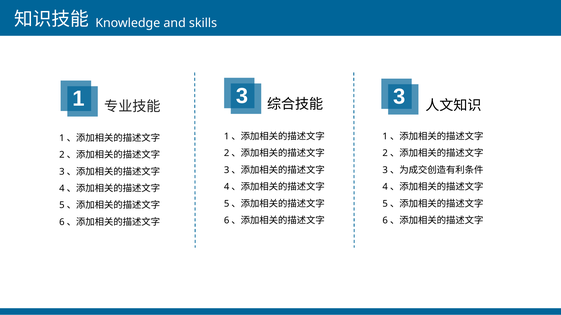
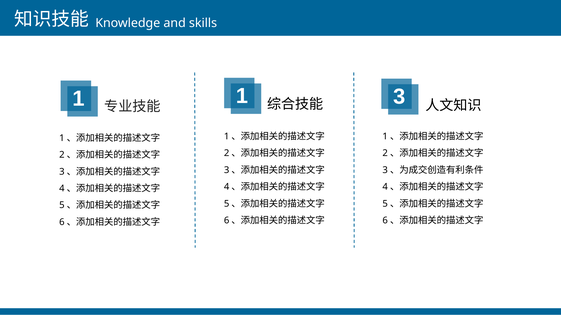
1 3: 3 -> 1 (242, 96)
